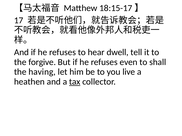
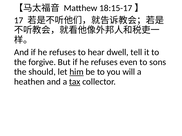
shall: shall -> sons (158, 62)
having: having -> should (42, 72)
him underline: none -> present (77, 72)
live: live -> will (129, 72)
